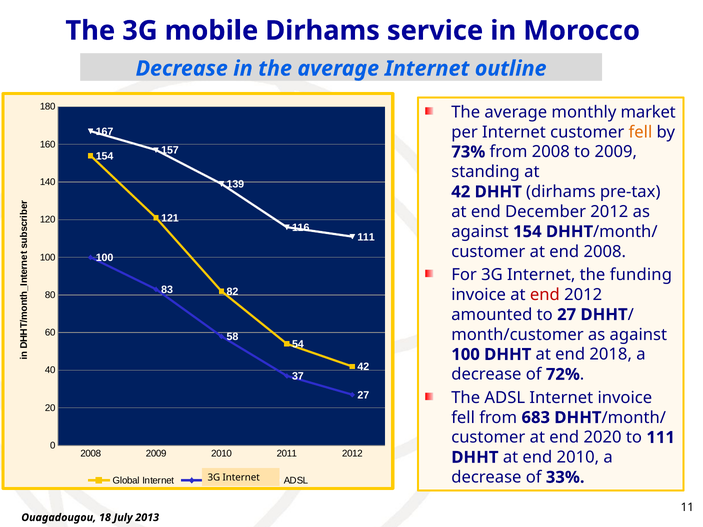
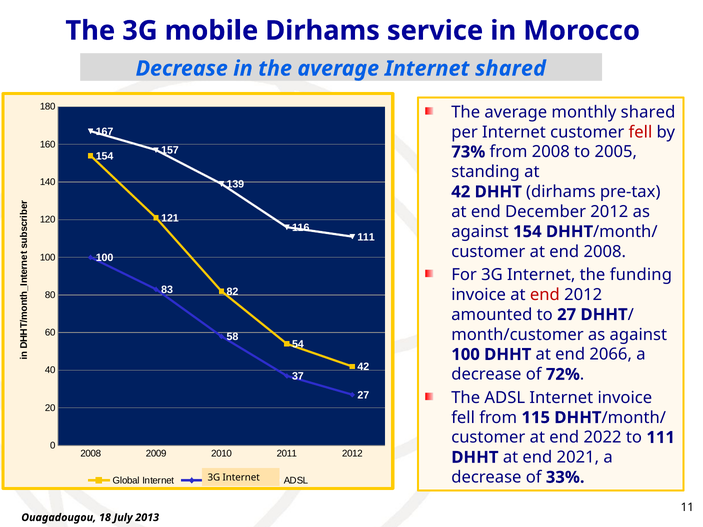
Internet outline: outline -> shared (511, 69)
monthly market: market -> shared (648, 112)
fell colour: orange -> red (640, 132)
to 2009: 2009 -> 2005 (616, 152)
2018: 2018 -> 2066 (611, 355)
683: 683 -> 115 (536, 418)
2020: 2020 -> 2022 (603, 438)
end 2010: 2010 -> 2021 (578, 458)
